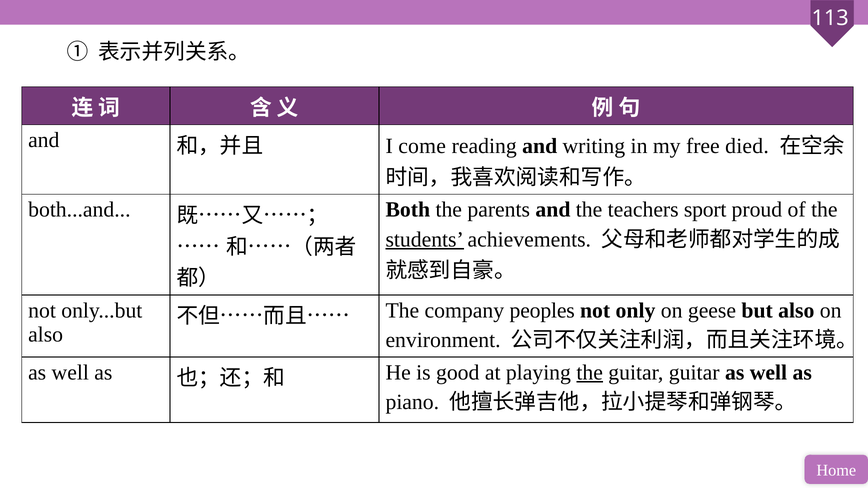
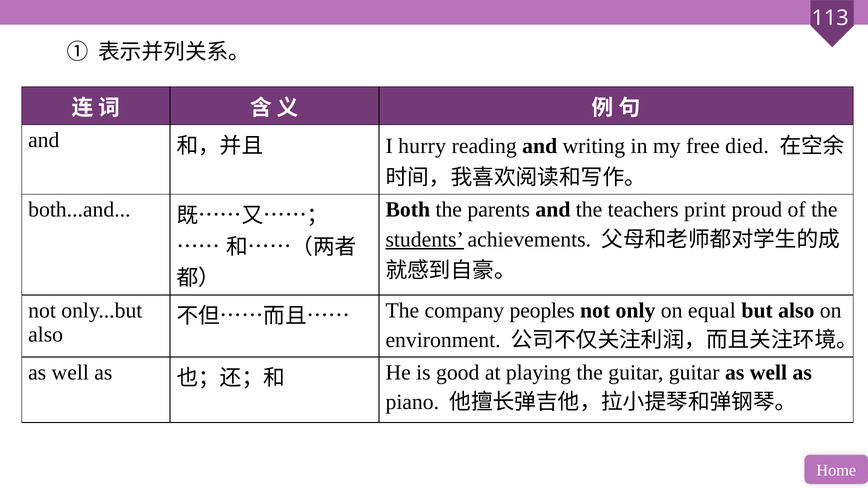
come: come -> hurry (422, 146)
sport: sport -> print (705, 210)
geese: geese -> equal (712, 311)
the underline: present -> none (590, 373)
